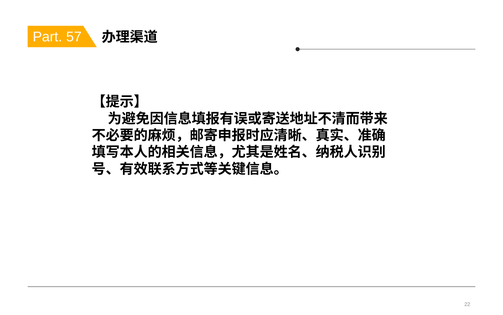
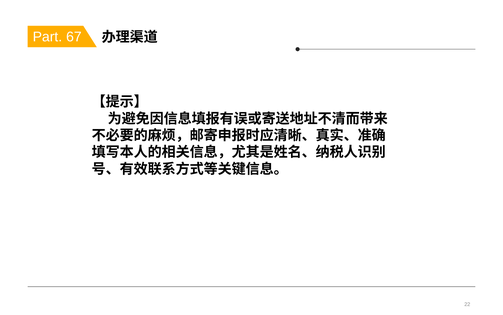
57: 57 -> 67 (74, 37)
